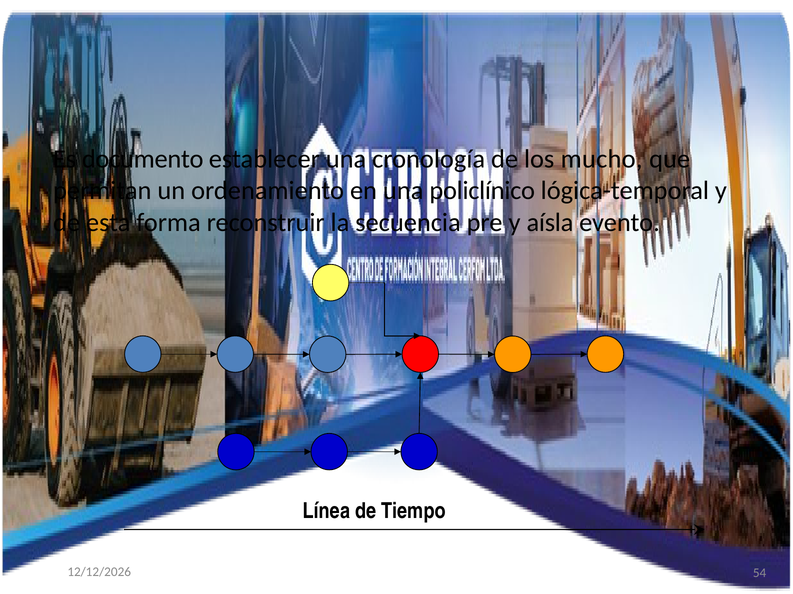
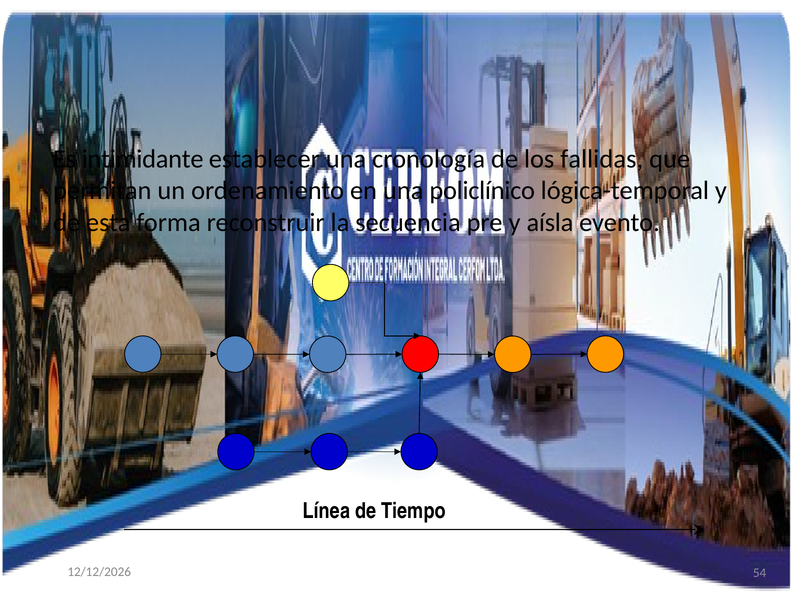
documento: documento -> intimidante (143, 159)
mucho: mucho -> fallidas (602, 159)
